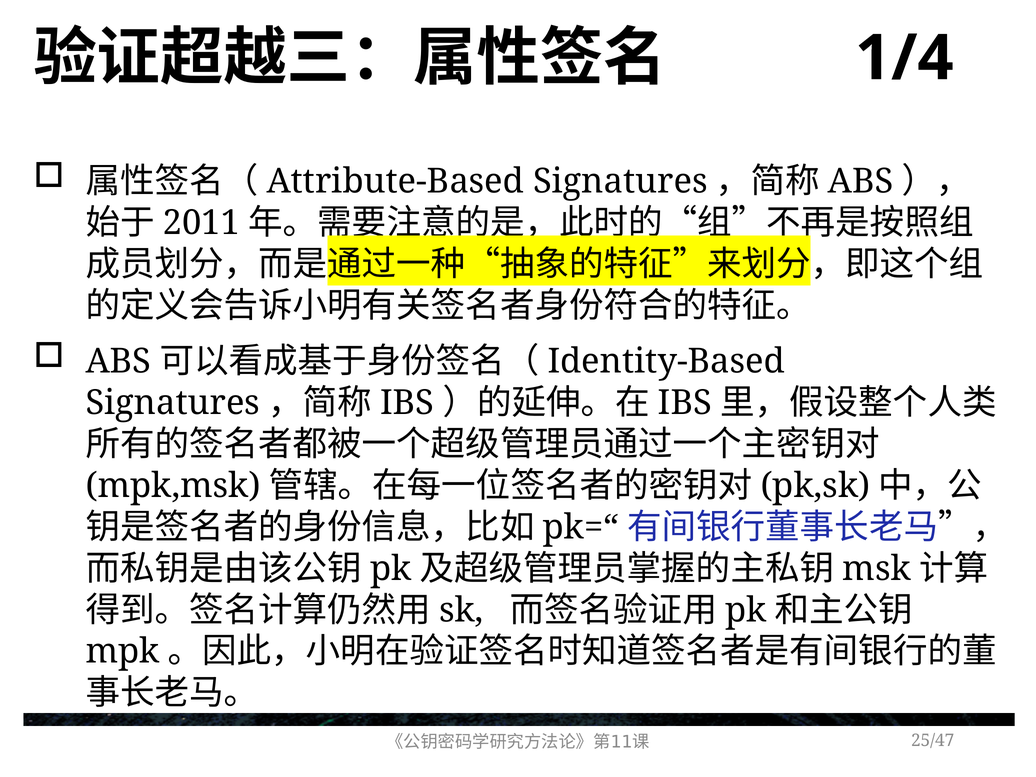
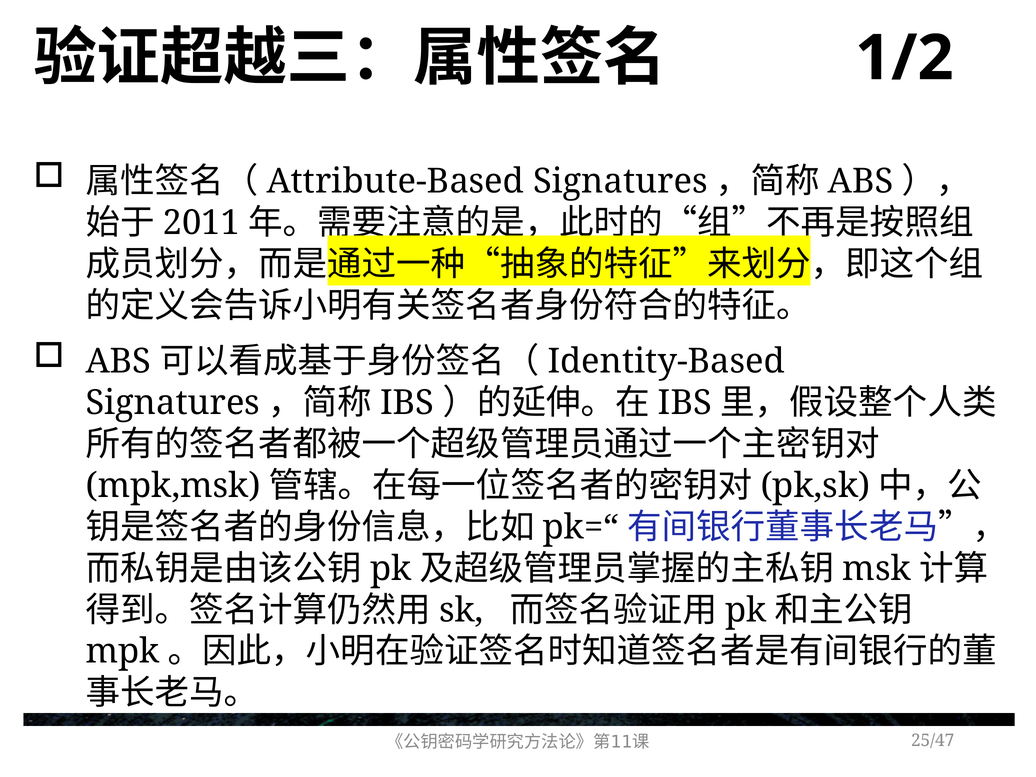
1/4: 1/4 -> 1/2 (904, 58)
